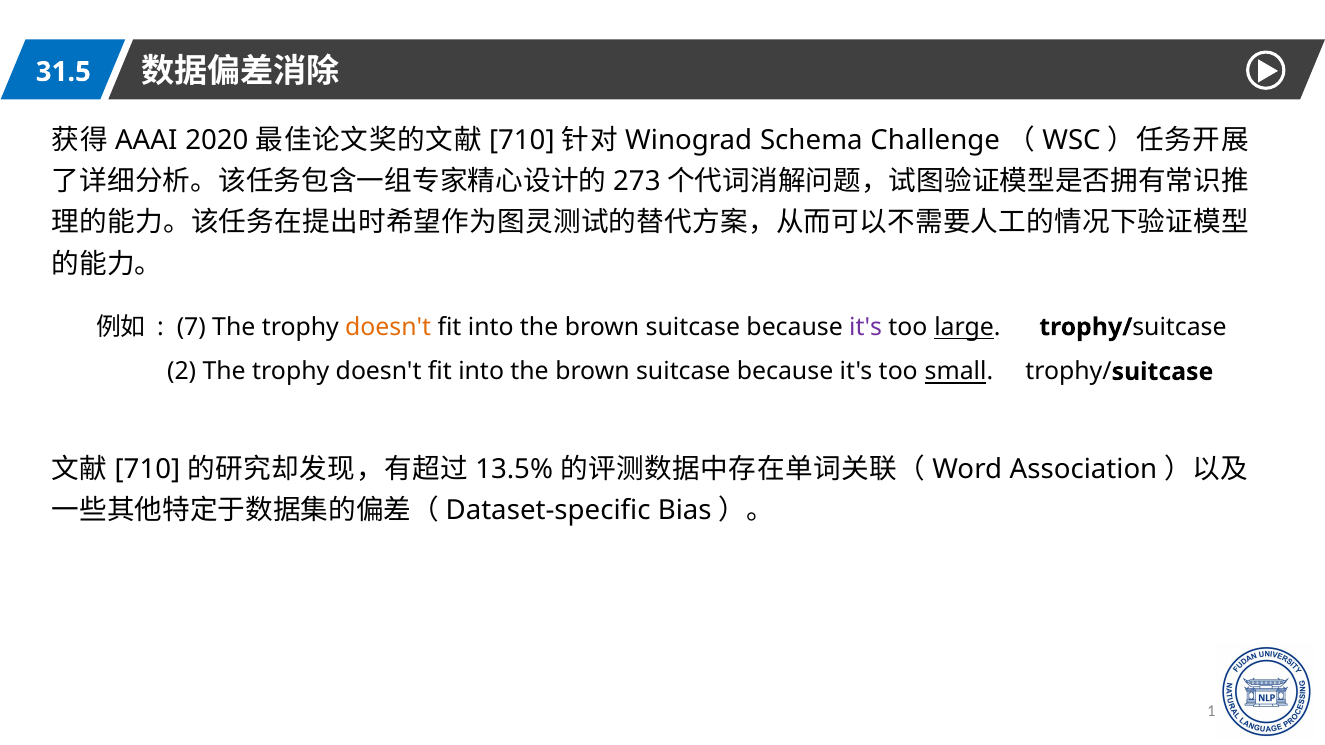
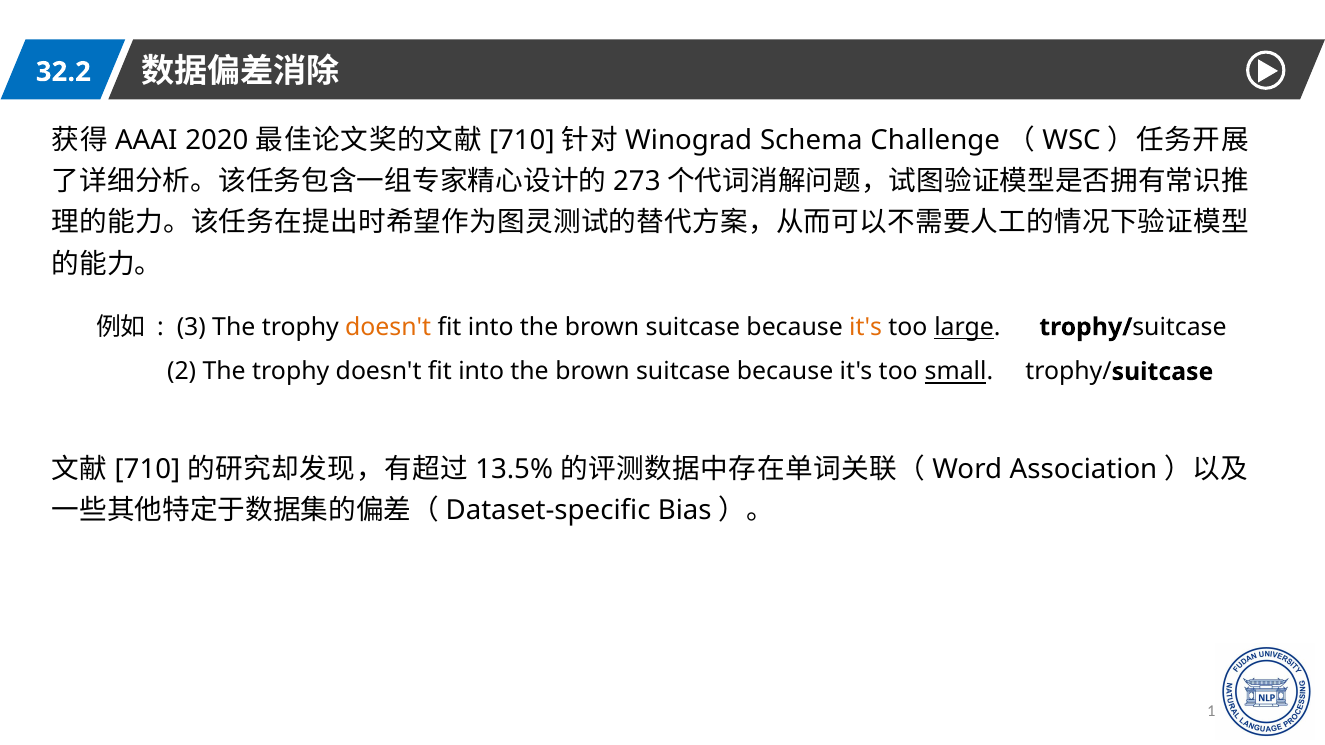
31.5: 31.5 -> 32.2 (63, 72)
7: 7 -> 3 (191, 327)
it's colour: purple -> orange (866, 327)
